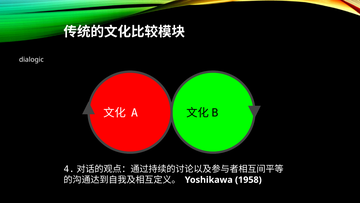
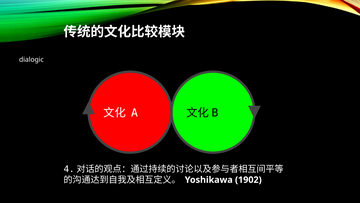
1958: 1958 -> 1902 (248, 179)
